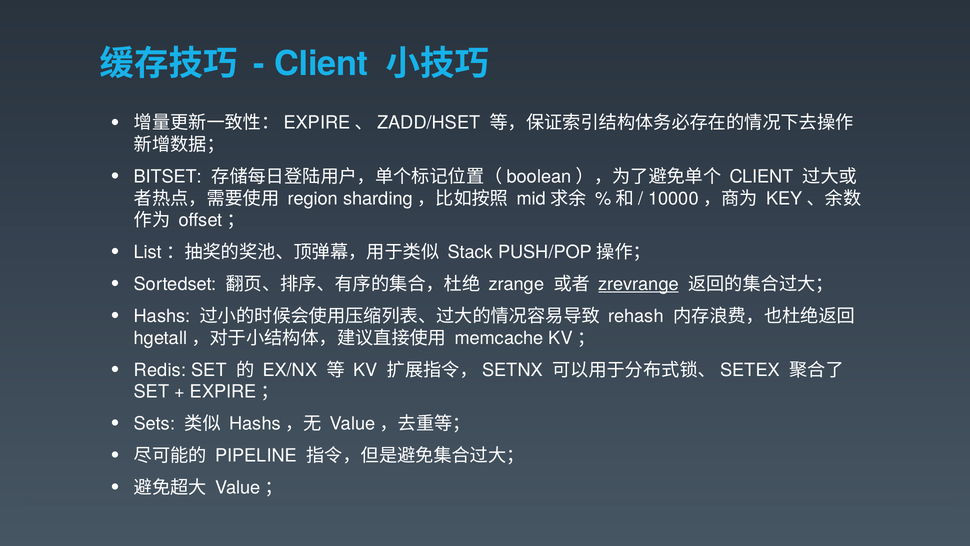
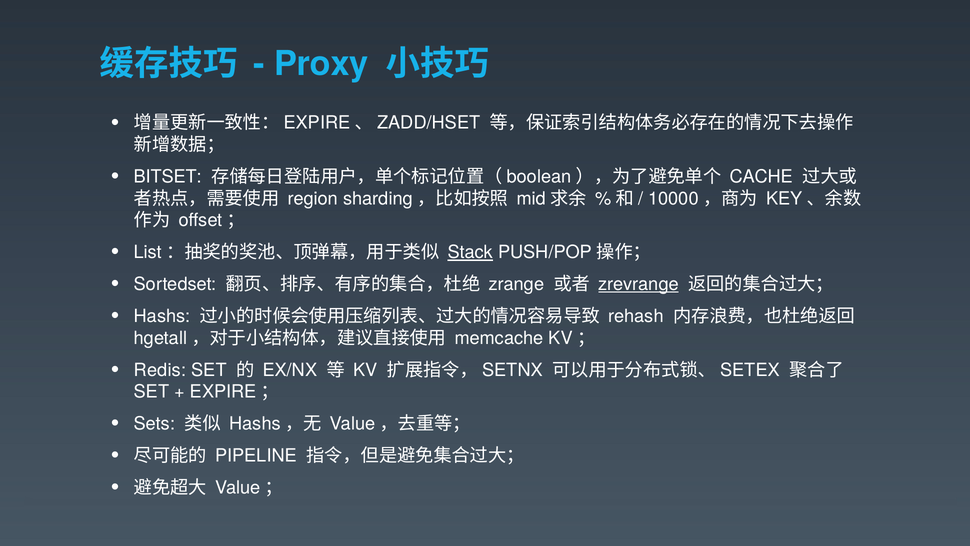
Client: Client -> Proxy (321, 64)
CLIENT: CLIENT -> CACHE (761, 177)
Stack underline: none -> present (470, 252)
